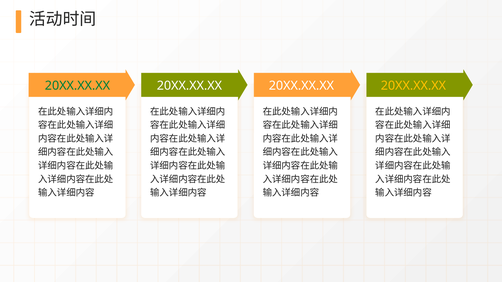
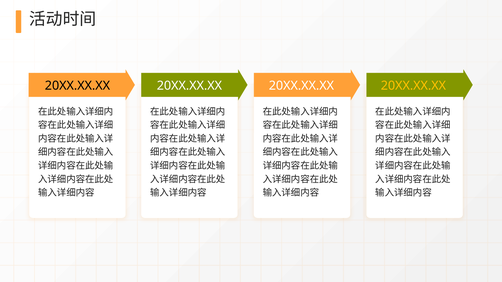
20XX.XX.XX colour: green -> black (77, 86)
